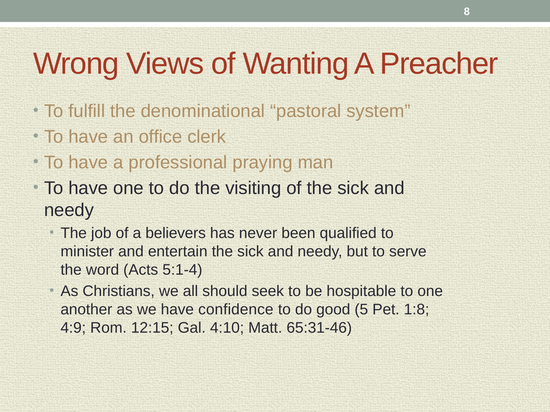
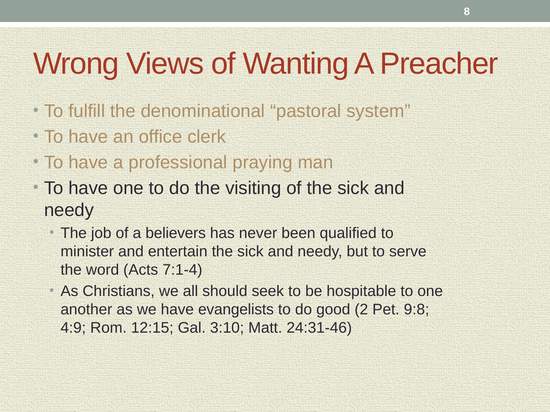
5:1-4: 5:1-4 -> 7:1-4 (182, 270)
confidence: confidence -> evangelists (236, 310)
5: 5 -> 2 (361, 310)
1:8: 1:8 -> 9:8 (417, 310)
4:10: 4:10 -> 3:10 (227, 328)
65:31-46: 65:31-46 -> 24:31-46 (319, 328)
